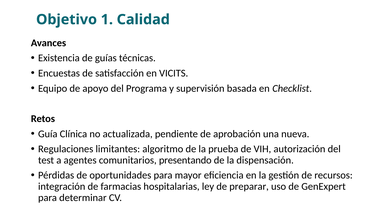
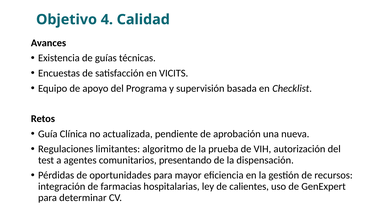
1: 1 -> 4 (107, 20)
preparar: preparar -> calientes (249, 187)
